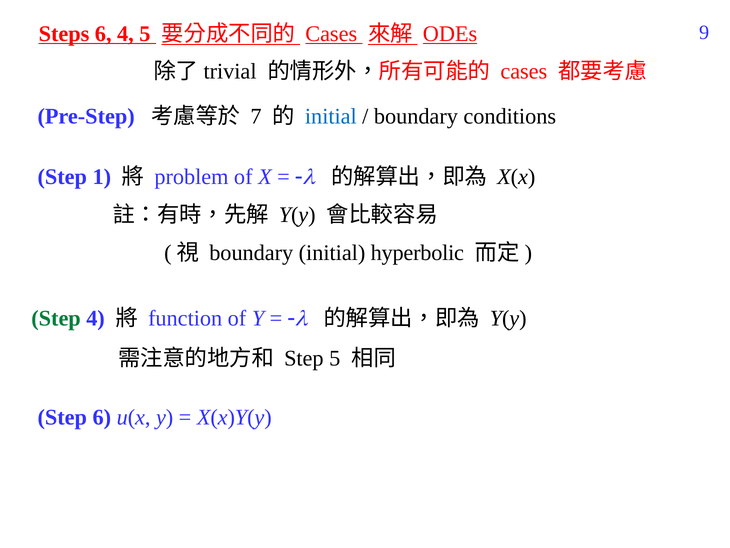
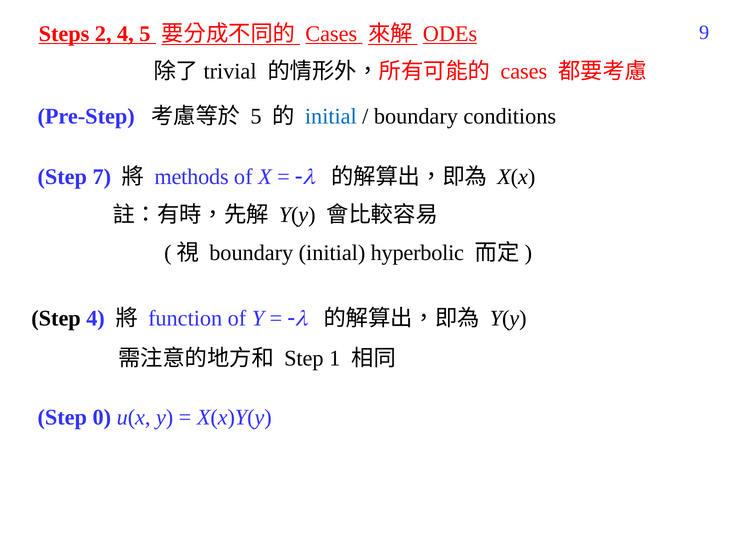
Steps 6: 6 -> 2 (103, 34)
7: 7 -> 5 (256, 116)
1: 1 -> 7 (102, 177)
problem: problem -> methods (192, 177)
Step colour: green -> black (56, 318)
Step 5: 5 -> 1 (335, 358)
Step 6: 6 -> 0 (102, 417)
